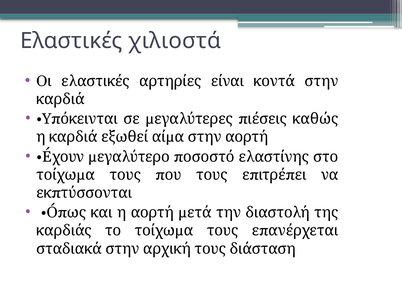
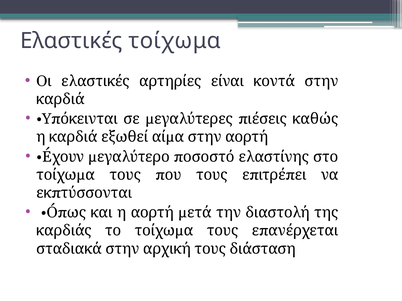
χιλιοστά: χιλιοστά -> τοίχωμα (175, 41)
